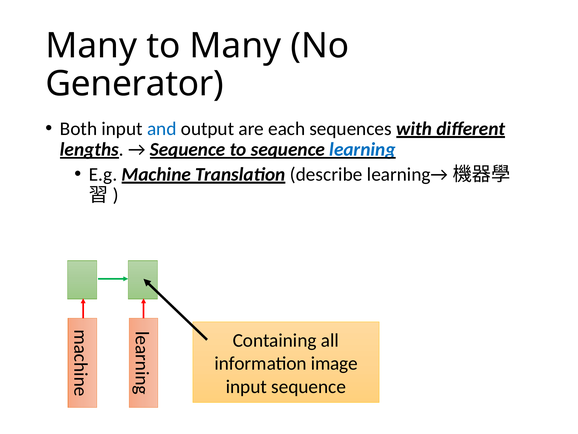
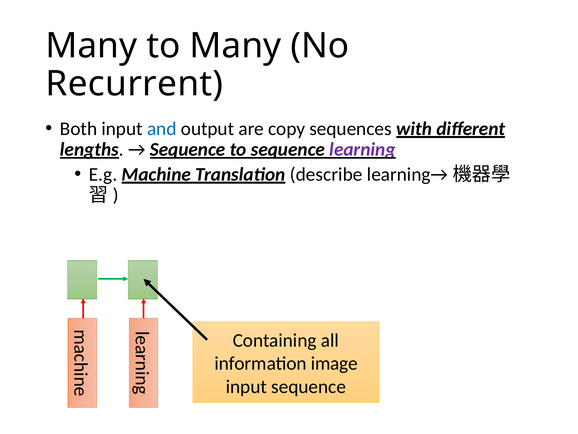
Generator: Generator -> Recurrent (134, 84)
each: each -> copy (287, 129)
learning colour: blue -> purple (362, 149)
